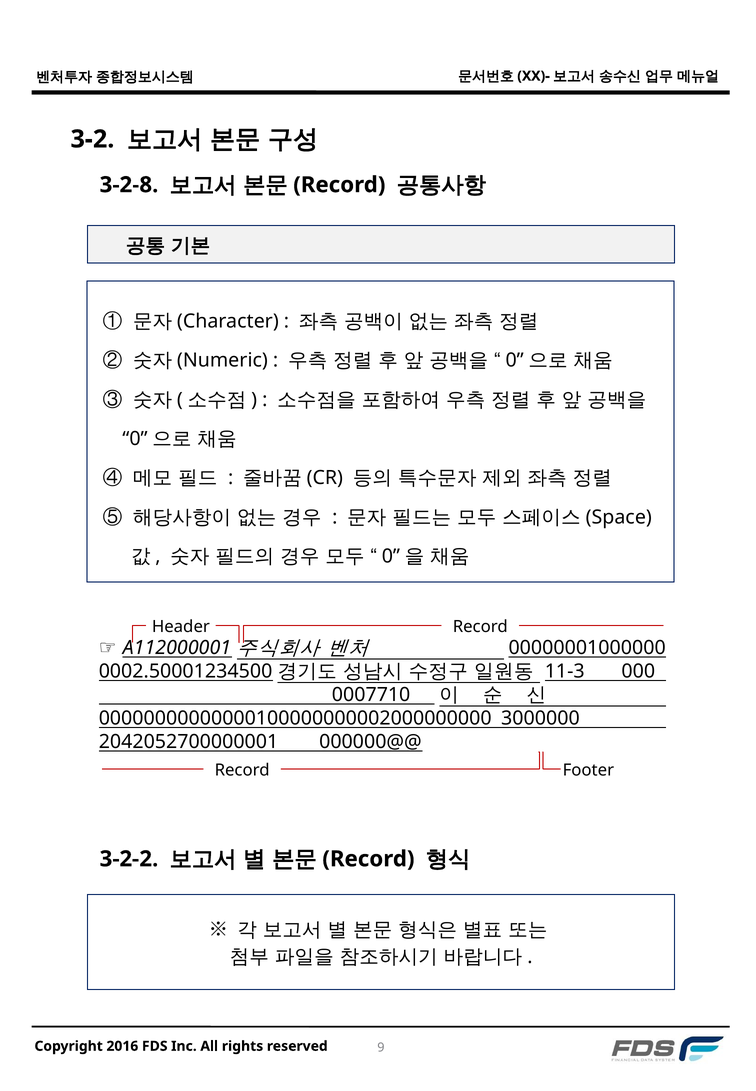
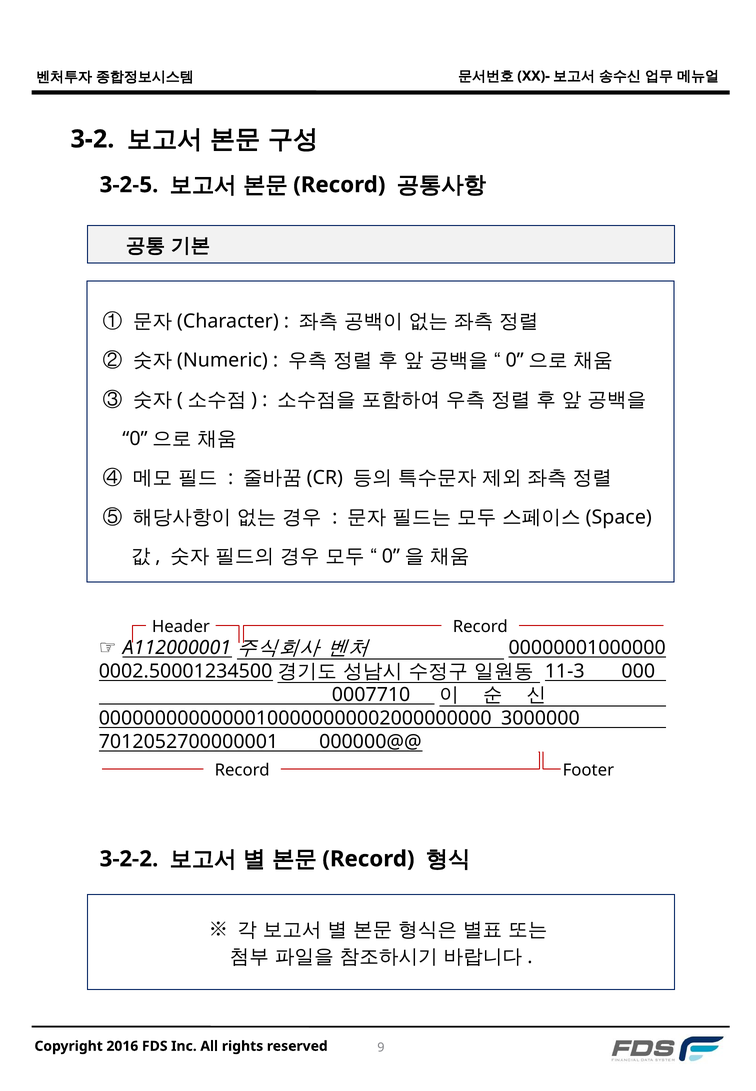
3-2-8: 3-2-8 -> 3-2-5 (129, 185)
2042052700000001: 2042052700000001 -> 7012052700000001 (189, 743)
